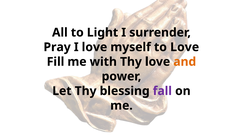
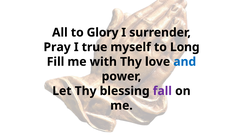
Light: Light -> Glory (103, 32)
I love: love -> true (95, 47)
to Love: Love -> Long (185, 47)
and colour: orange -> blue (185, 62)
